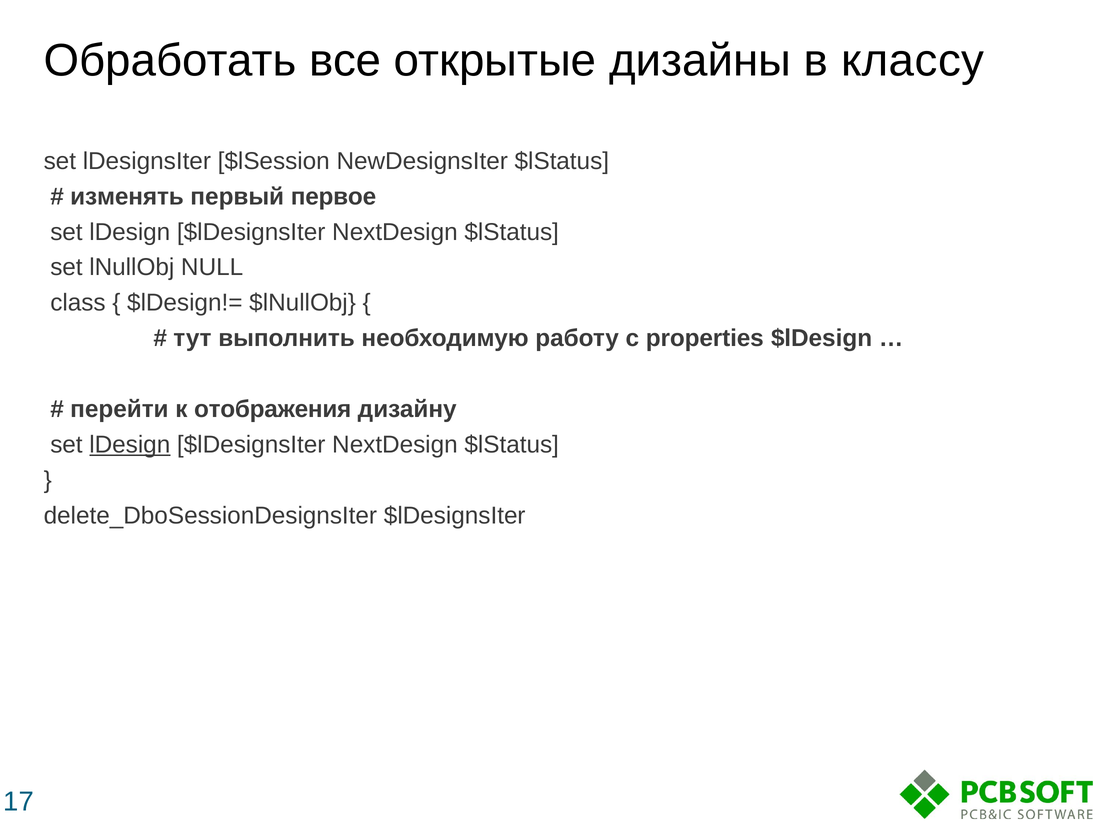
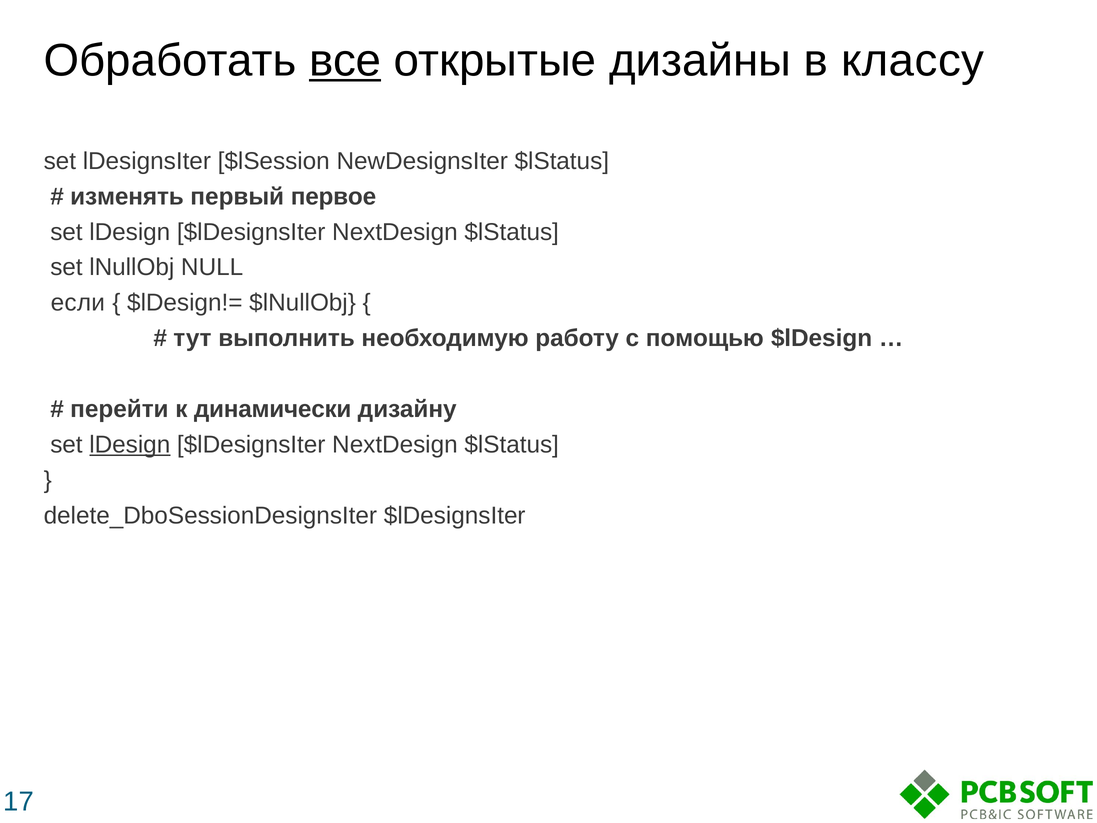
все underline: none -> present (345, 61)
class: class -> если (78, 303)
properties: properties -> помощью (705, 338)
отображения: отображения -> динамически (273, 409)
